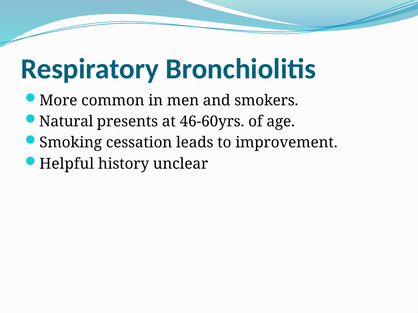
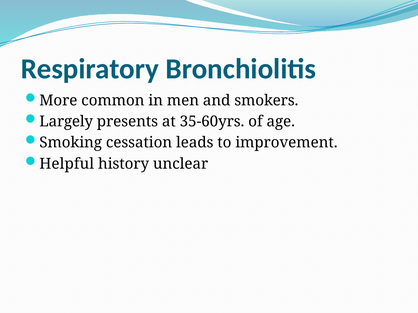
Natural: Natural -> Largely (66, 122)
46-60yrs: 46-60yrs -> 35-60yrs (212, 122)
